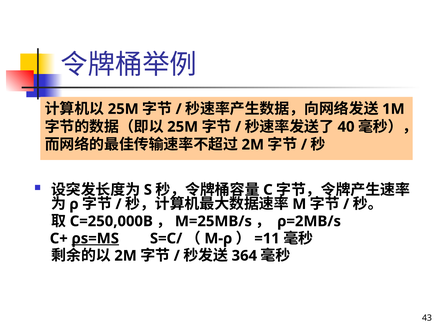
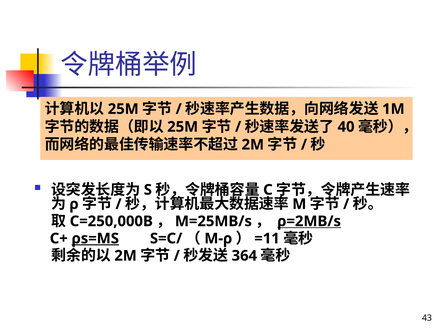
ρ=2MB/s underline: none -> present (309, 222)
